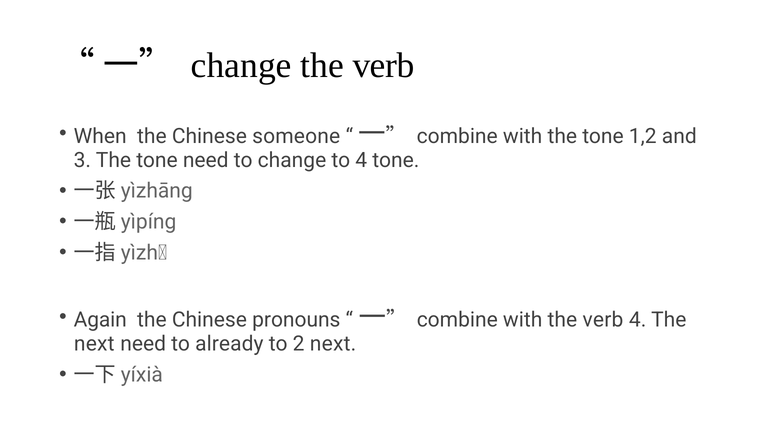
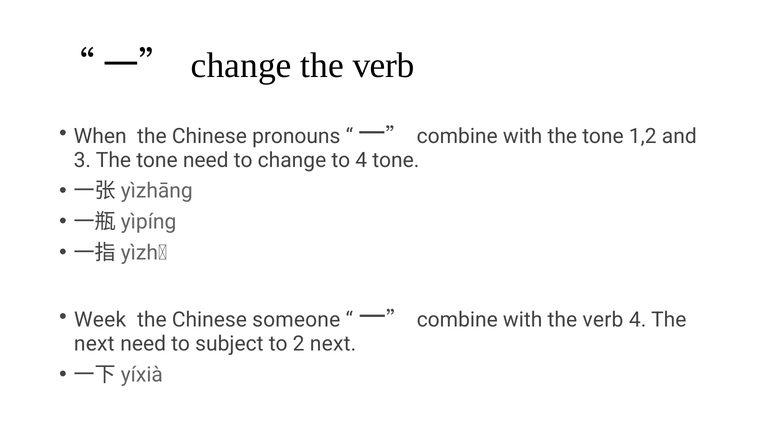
someone: someone -> pronouns (296, 136)
Again: Again -> Week (100, 319)
pronouns: pronouns -> someone (296, 319)
already: already -> subject (229, 344)
